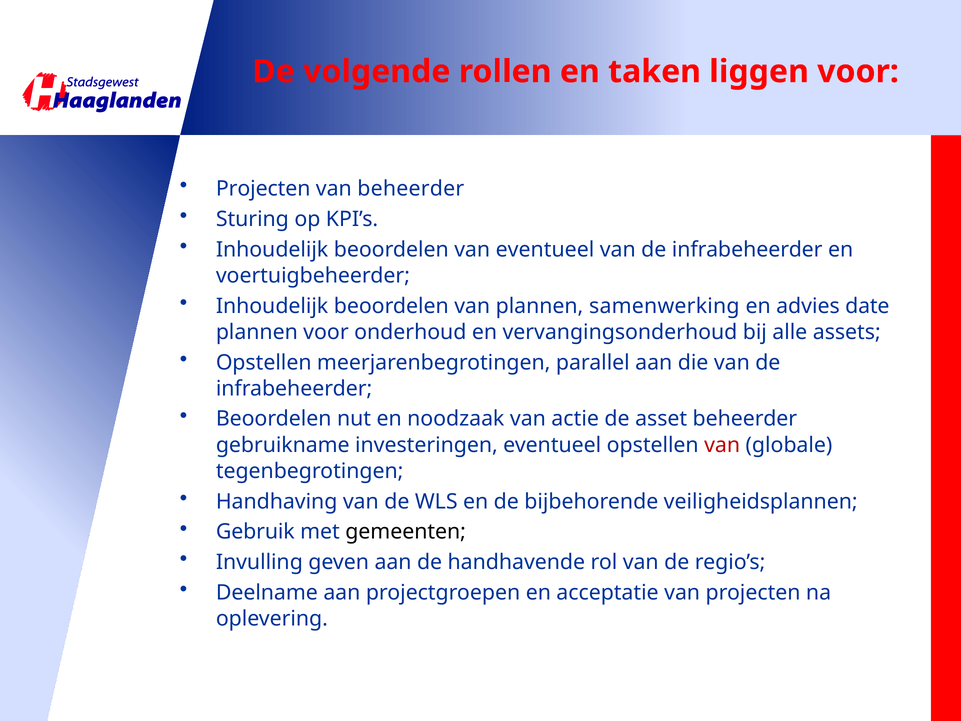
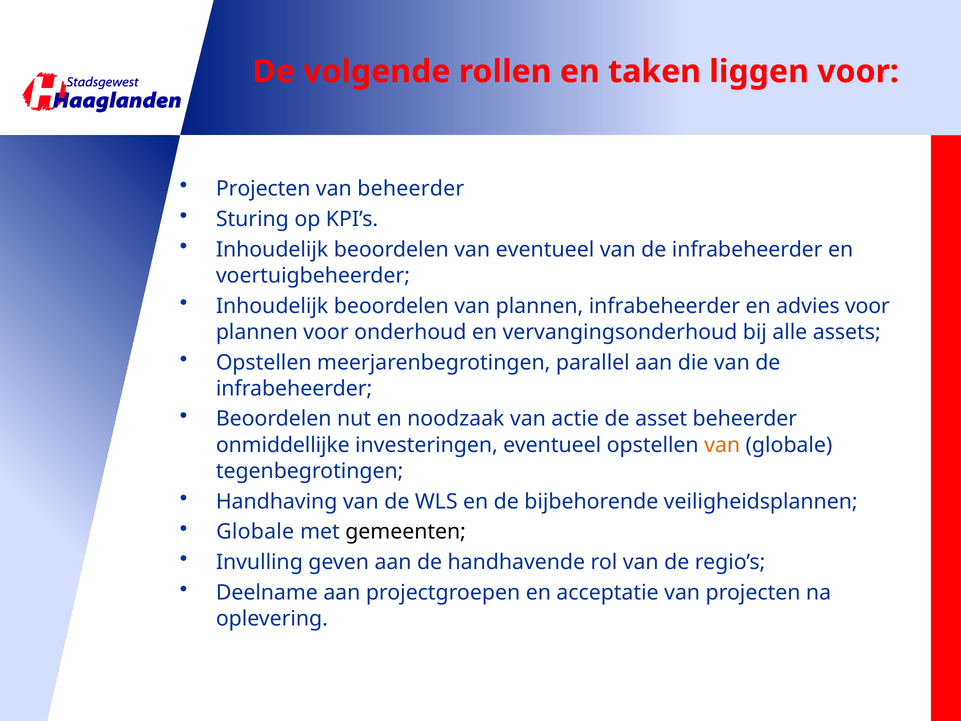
plannen samenwerking: samenwerking -> infrabeheerder (664, 306)
advies date: date -> voor (867, 306)
gebruikname: gebruikname -> onmiddellijke (283, 445)
van colour: red -> orange (722, 445)
Gebruik: Gebruik -> Globale (255, 532)
